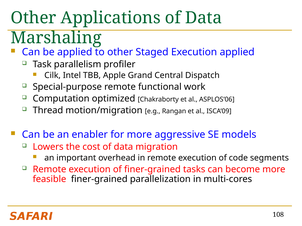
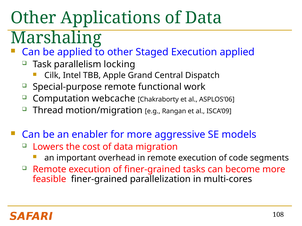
profiler: profiler -> locking (119, 64)
optimized: optimized -> webcache (114, 99)
